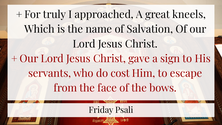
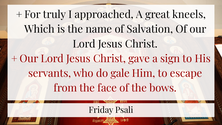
cost: cost -> gale (120, 73)
